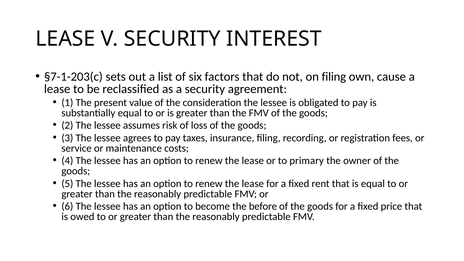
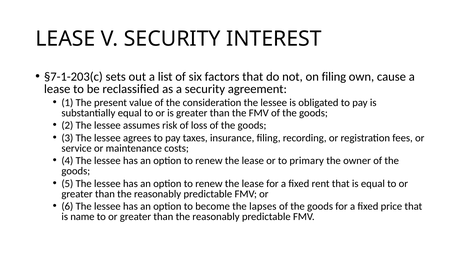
before: before -> lapses (263, 206)
owed: owed -> name (82, 217)
